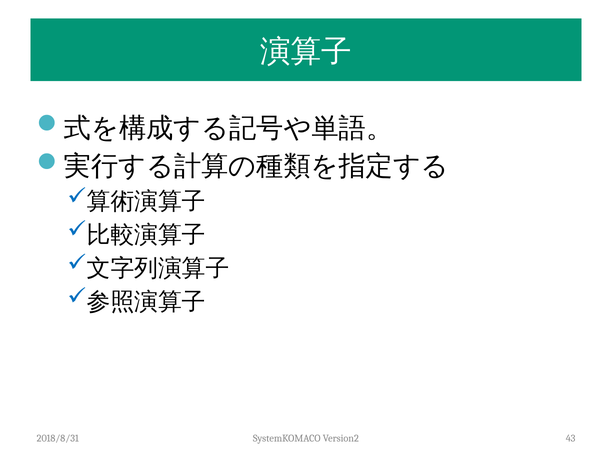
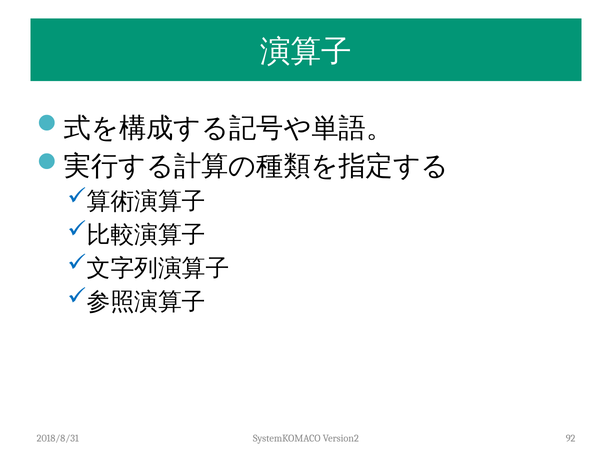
43: 43 -> 92 (571, 438)
